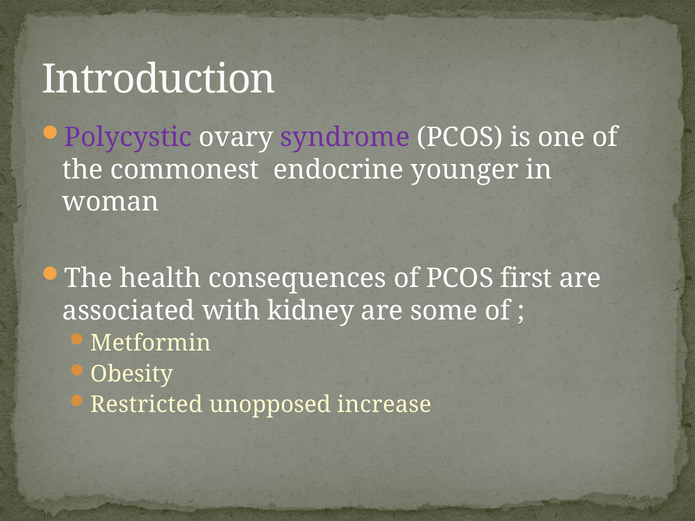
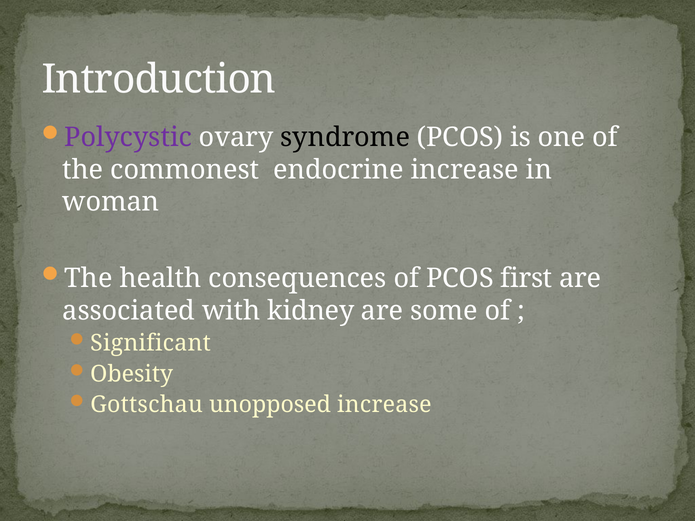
syndrome colour: purple -> black (345, 137)
endocrine younger: younger -> increase (465, 170)
Metformin: Metformin -> Significant (151, 343)
Restricted: Restricted -> Gottschau (147, 405)
